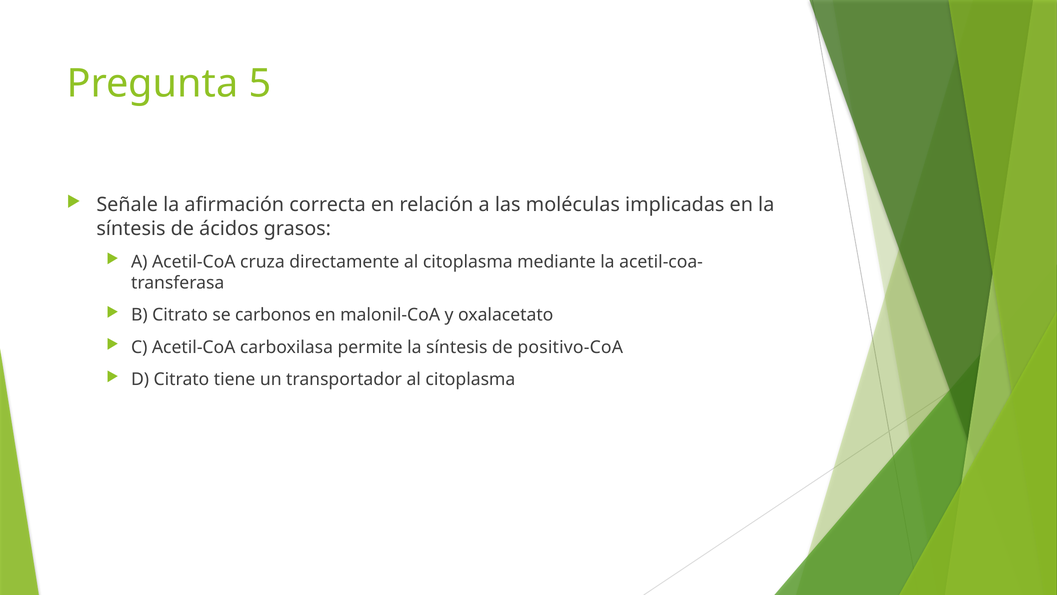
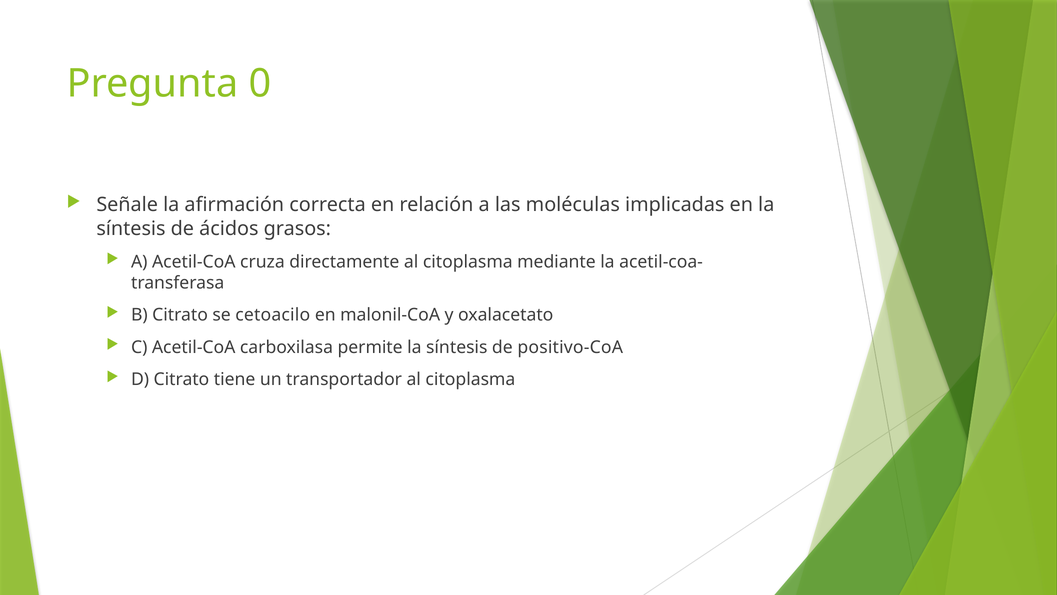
5: 5 -> 0 (260, 83)
carbonos: carbonos -> cetoacilo (273, 315)
